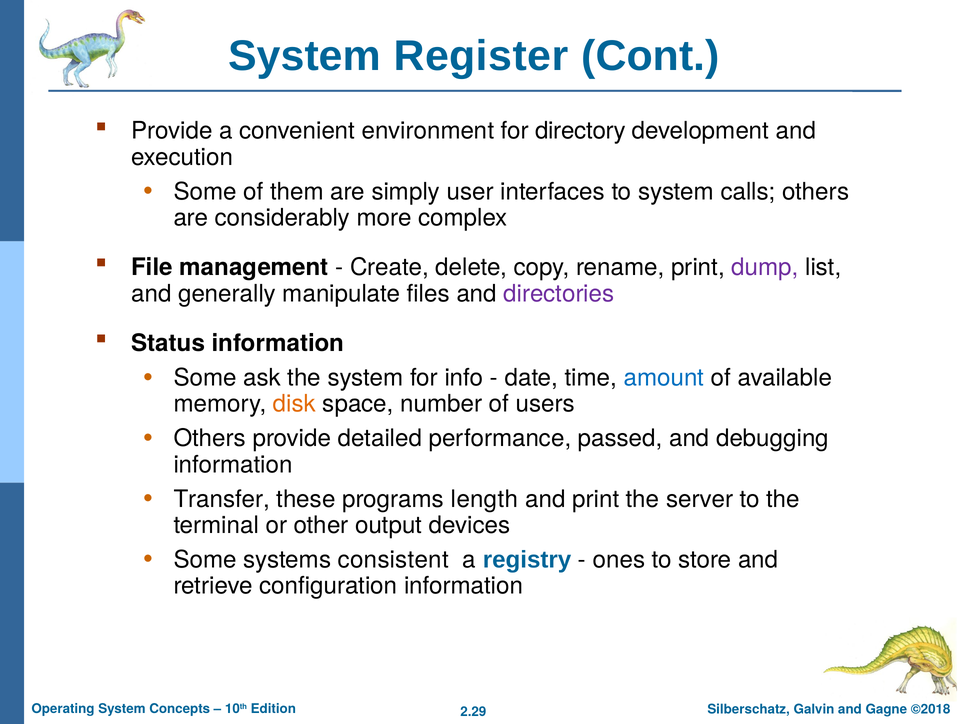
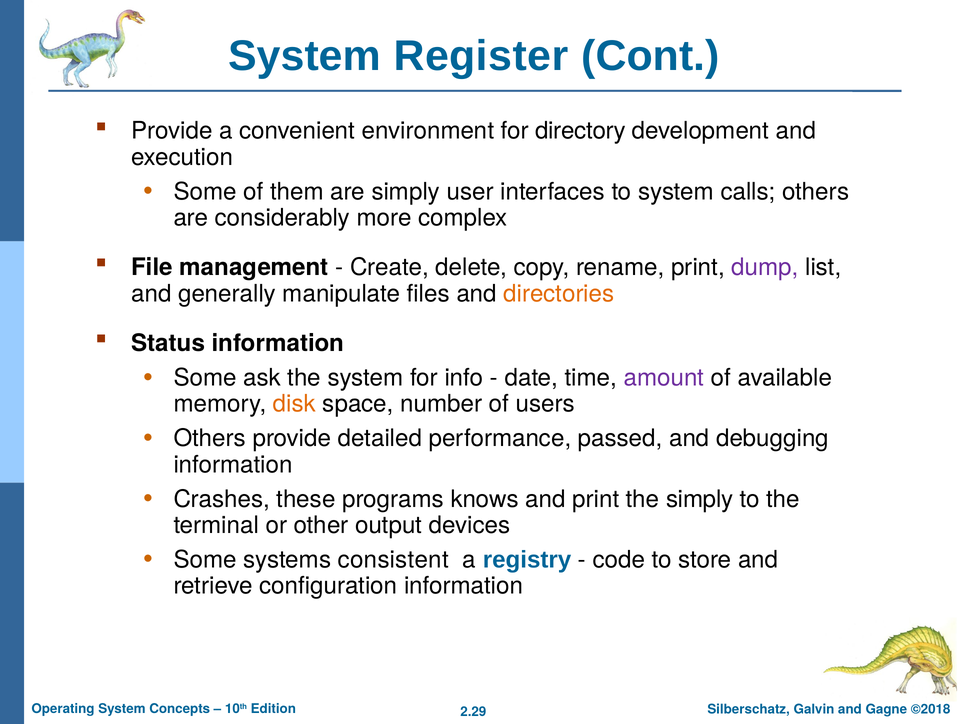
directories colour: purple -> orange (559, 294)
amount colour: blue -> purple (664, 378)
Transfer: Transfer -> Crashes (222, 499)
length: length -> knows (485, 499)
the server: server -> simply (700, 499)
ones: ones -> code (619, 560)
